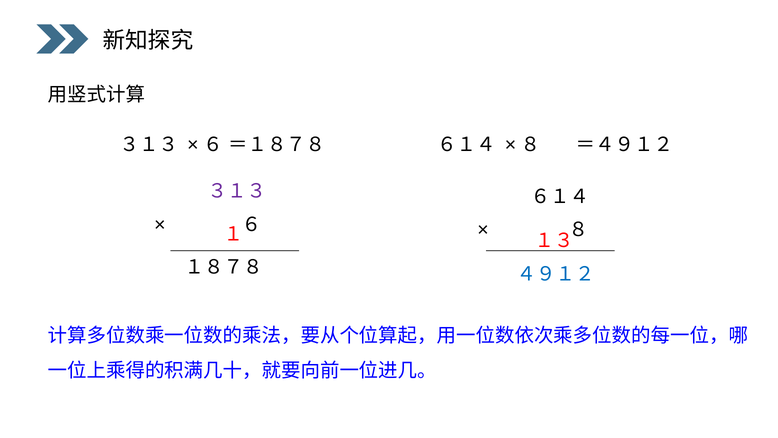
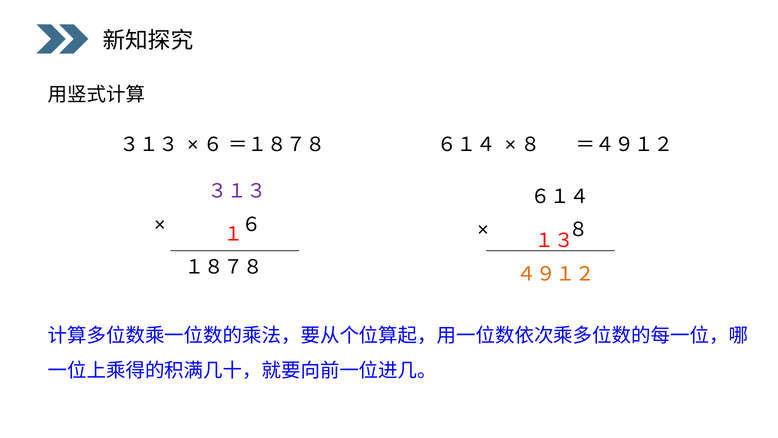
４９１２ colour: blue -> orange (556, 274)
